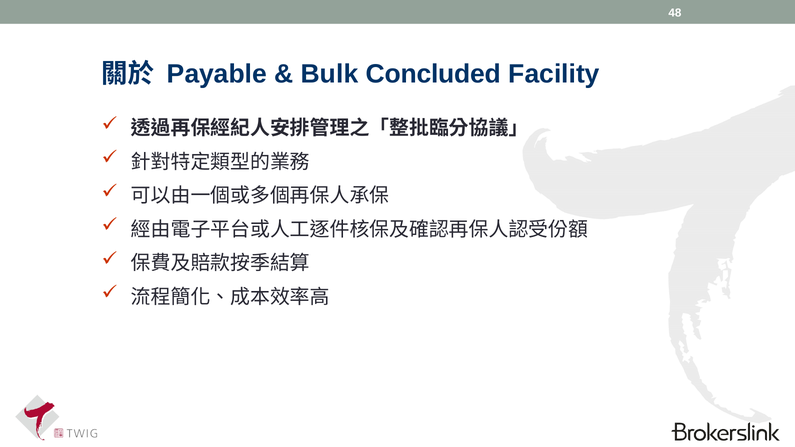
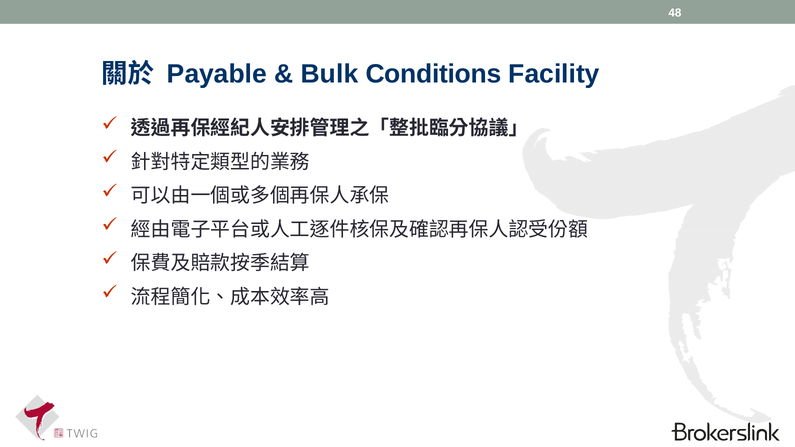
Concluded: Concluded -> Conditions (433, 74)
